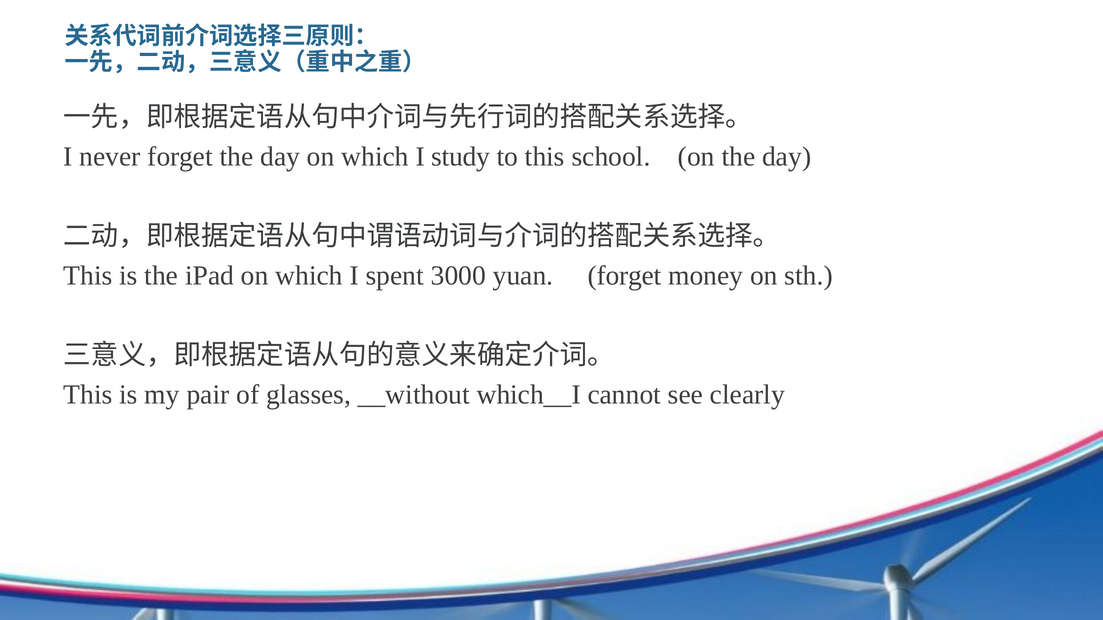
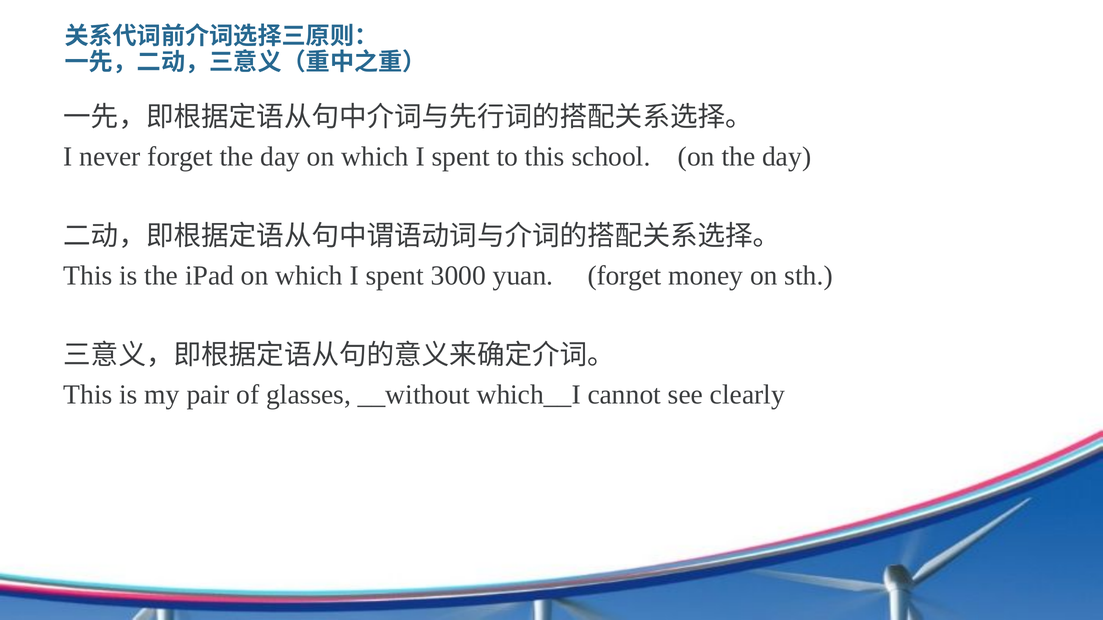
study: study -> spent (461, 157)
